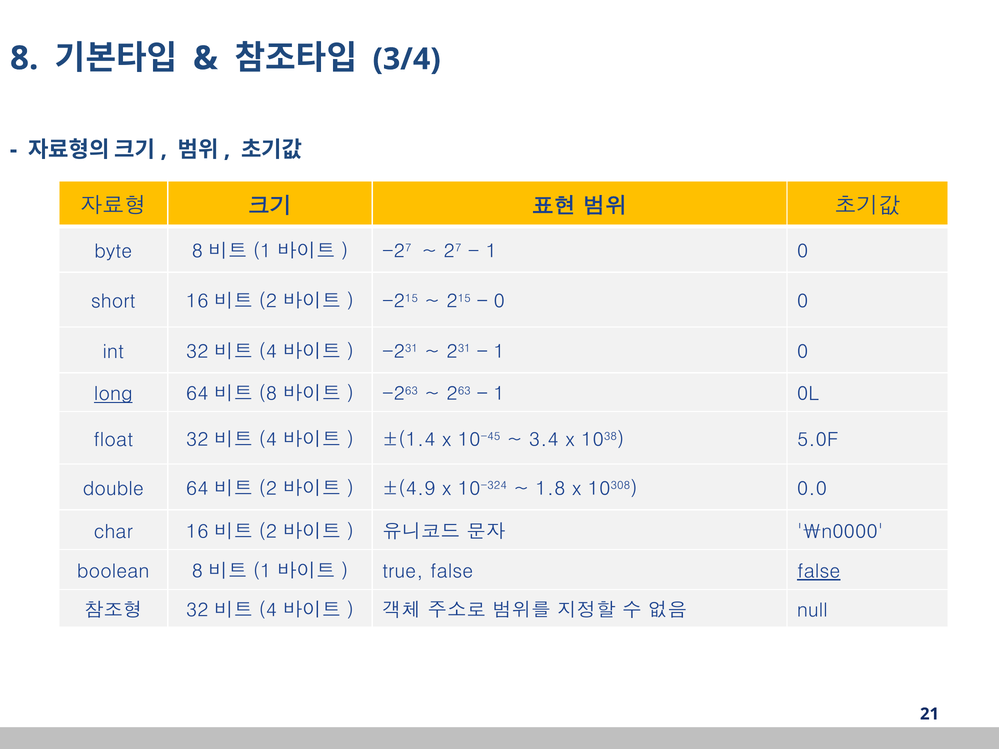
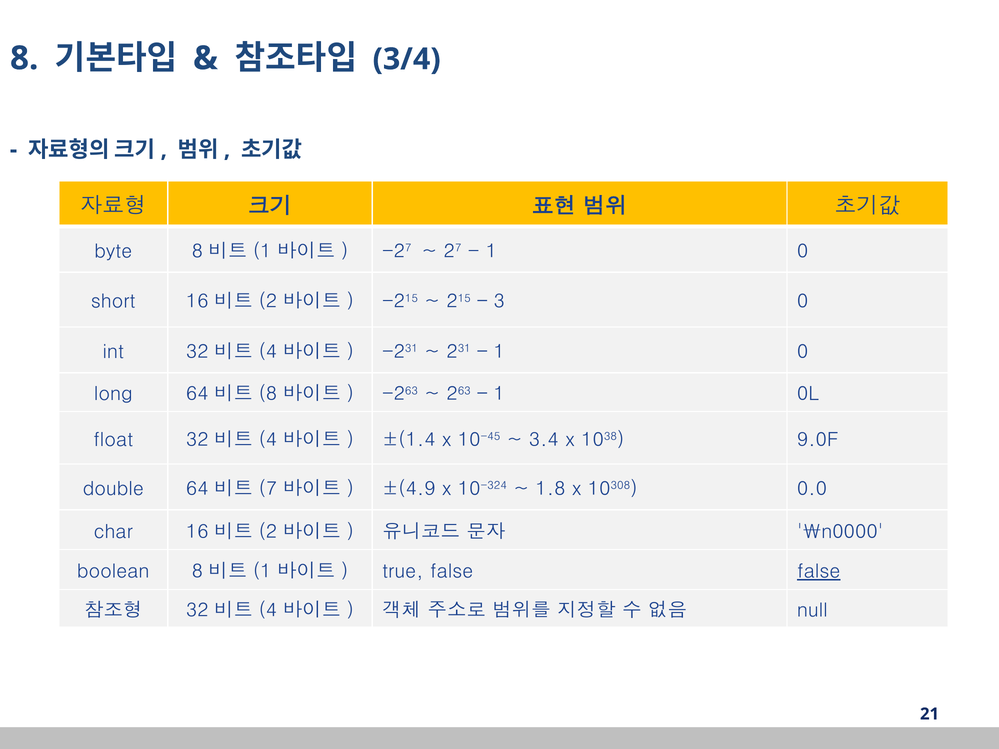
0: 0 -> 3 (499, 302)
long underline: present -> none (113, 394)
5.0F: 5.0F -> 9.0F (818, 440)
2: 2 -> 7 (268, 489)
